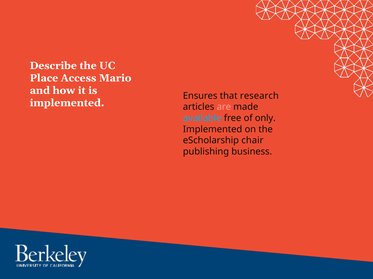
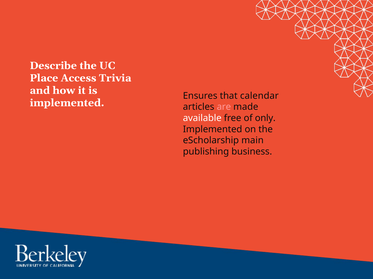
Mario: Mario -> Trivia (115, 78)
research: research -> calendar (259, 96)
available colour: light blue -> white (202, 118)
chair: chair -> main (252, 141)
